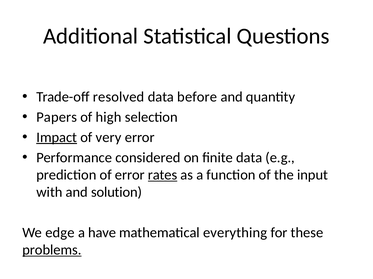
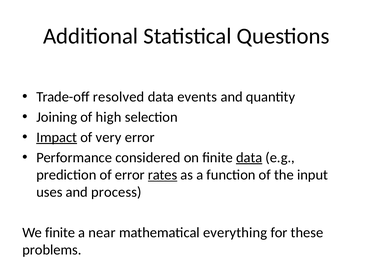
before: before -> events (197, 97)
Papers: Papers -> Joining (57, 117)
data underline: none -> present (249, 158)
with: with -> uses (49, 193)
solution: solution -> process (116, 193)
We edge: edge -> finite (60, 233)
have: have -> near (102, 233)
problems underline: present -> none (52, 251)
